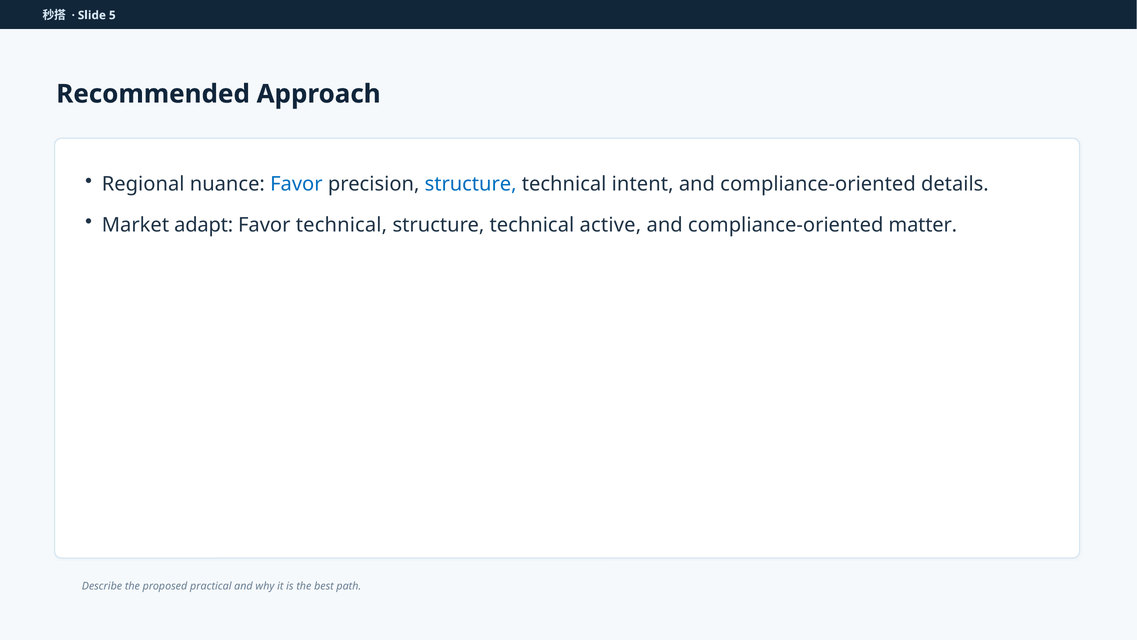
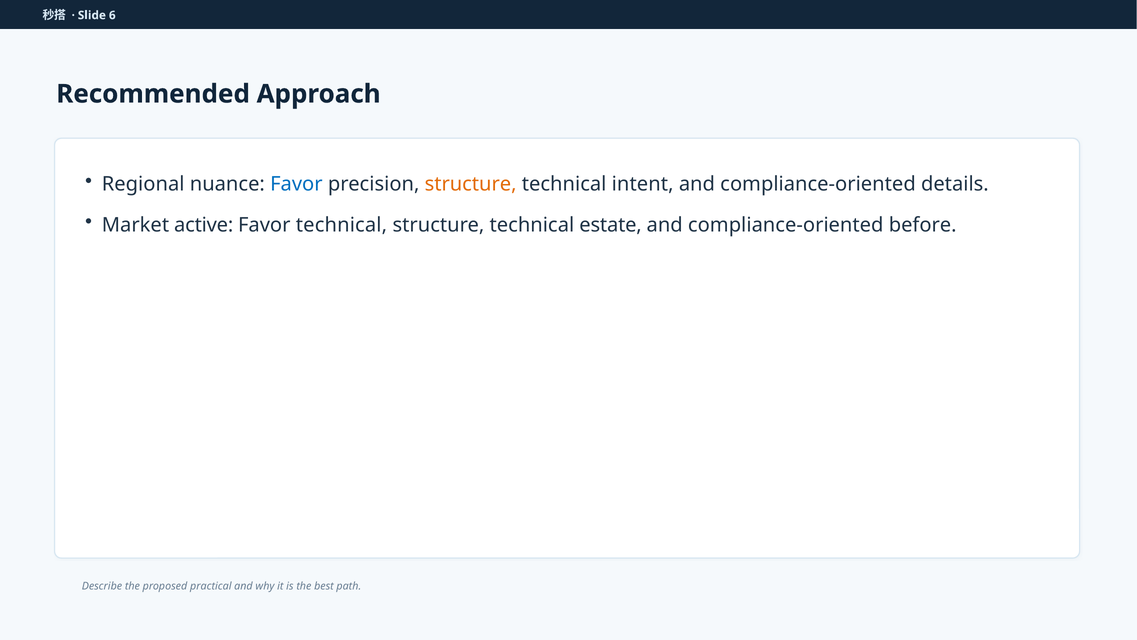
5: 5 -> 6 (112, 15)
structure colour: blue -> orange (471, 184)
adapt: adapt -> active (204, 225)
active: active -> estate (611, 225)
matter: matter -> before (923, 225)
